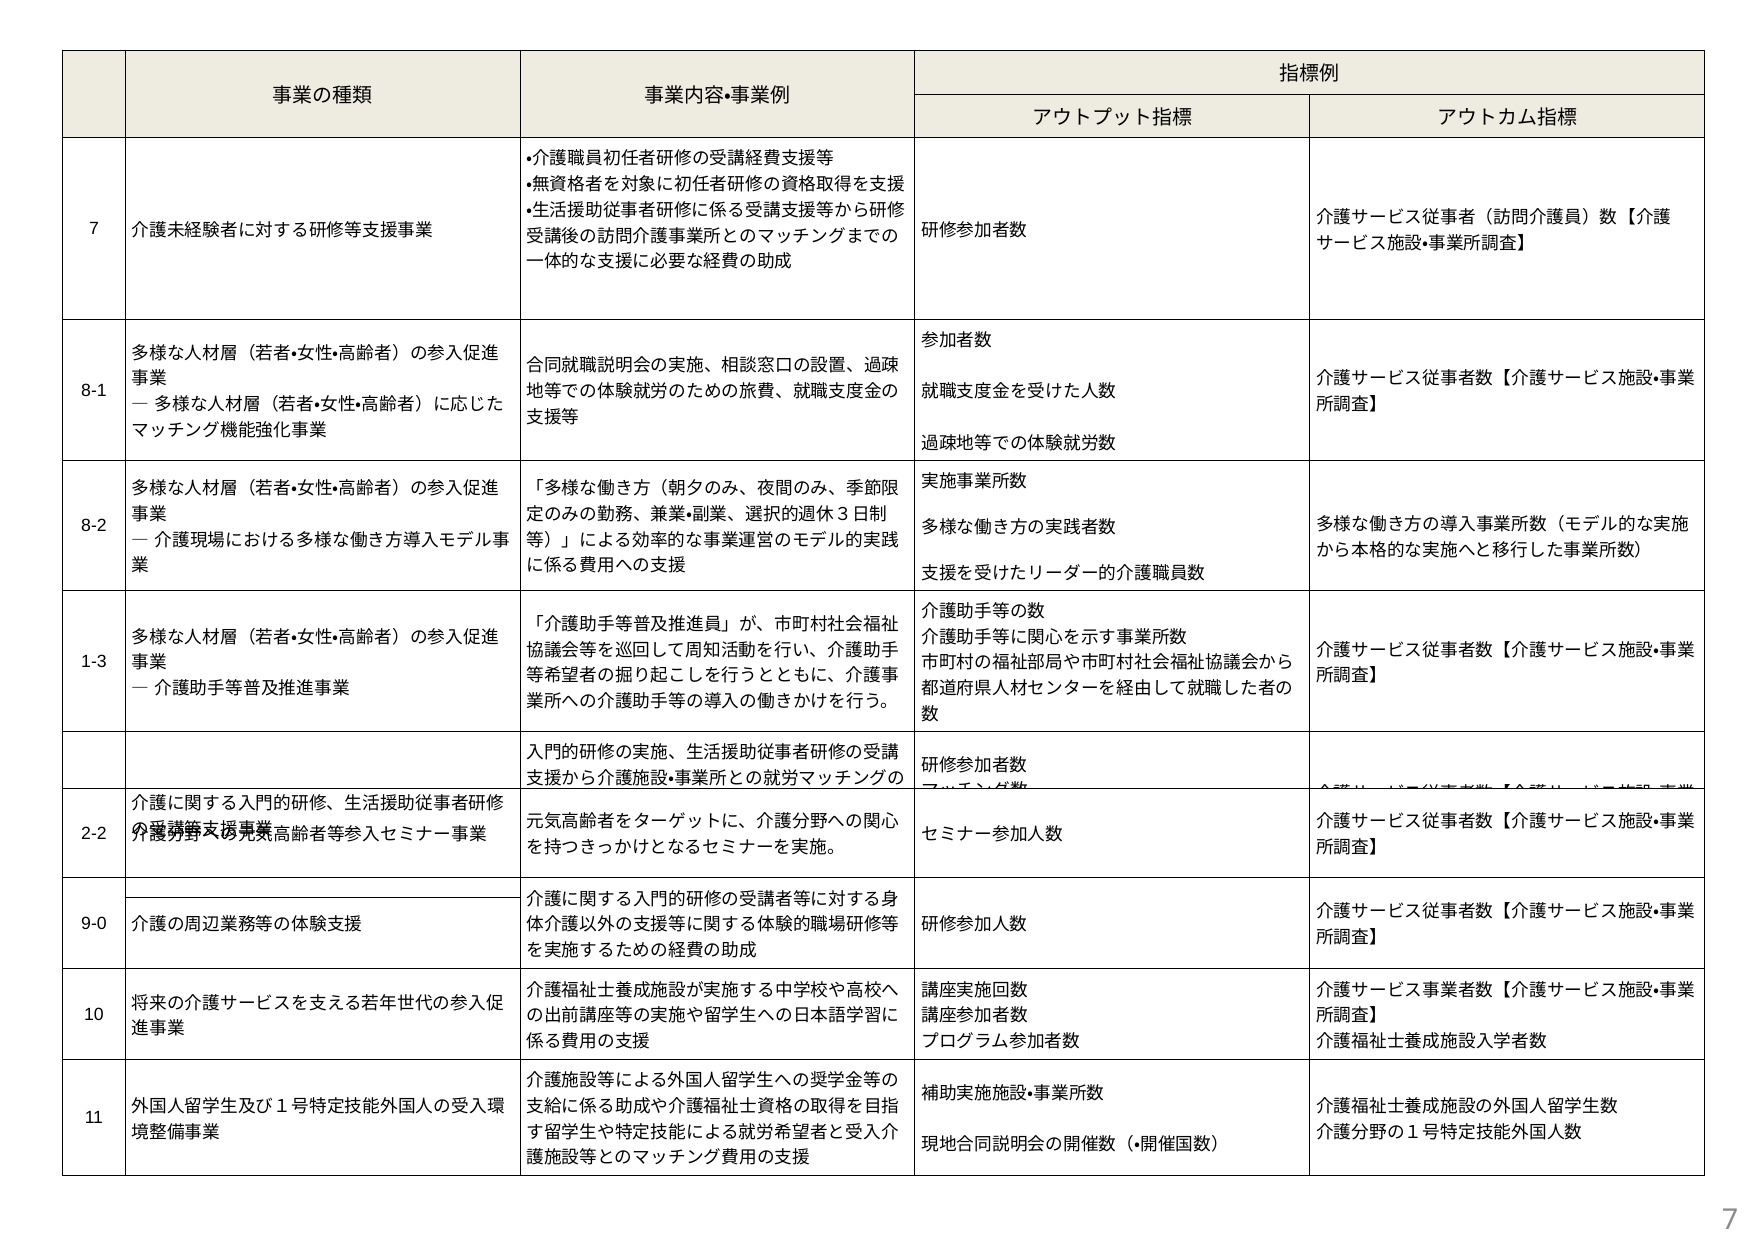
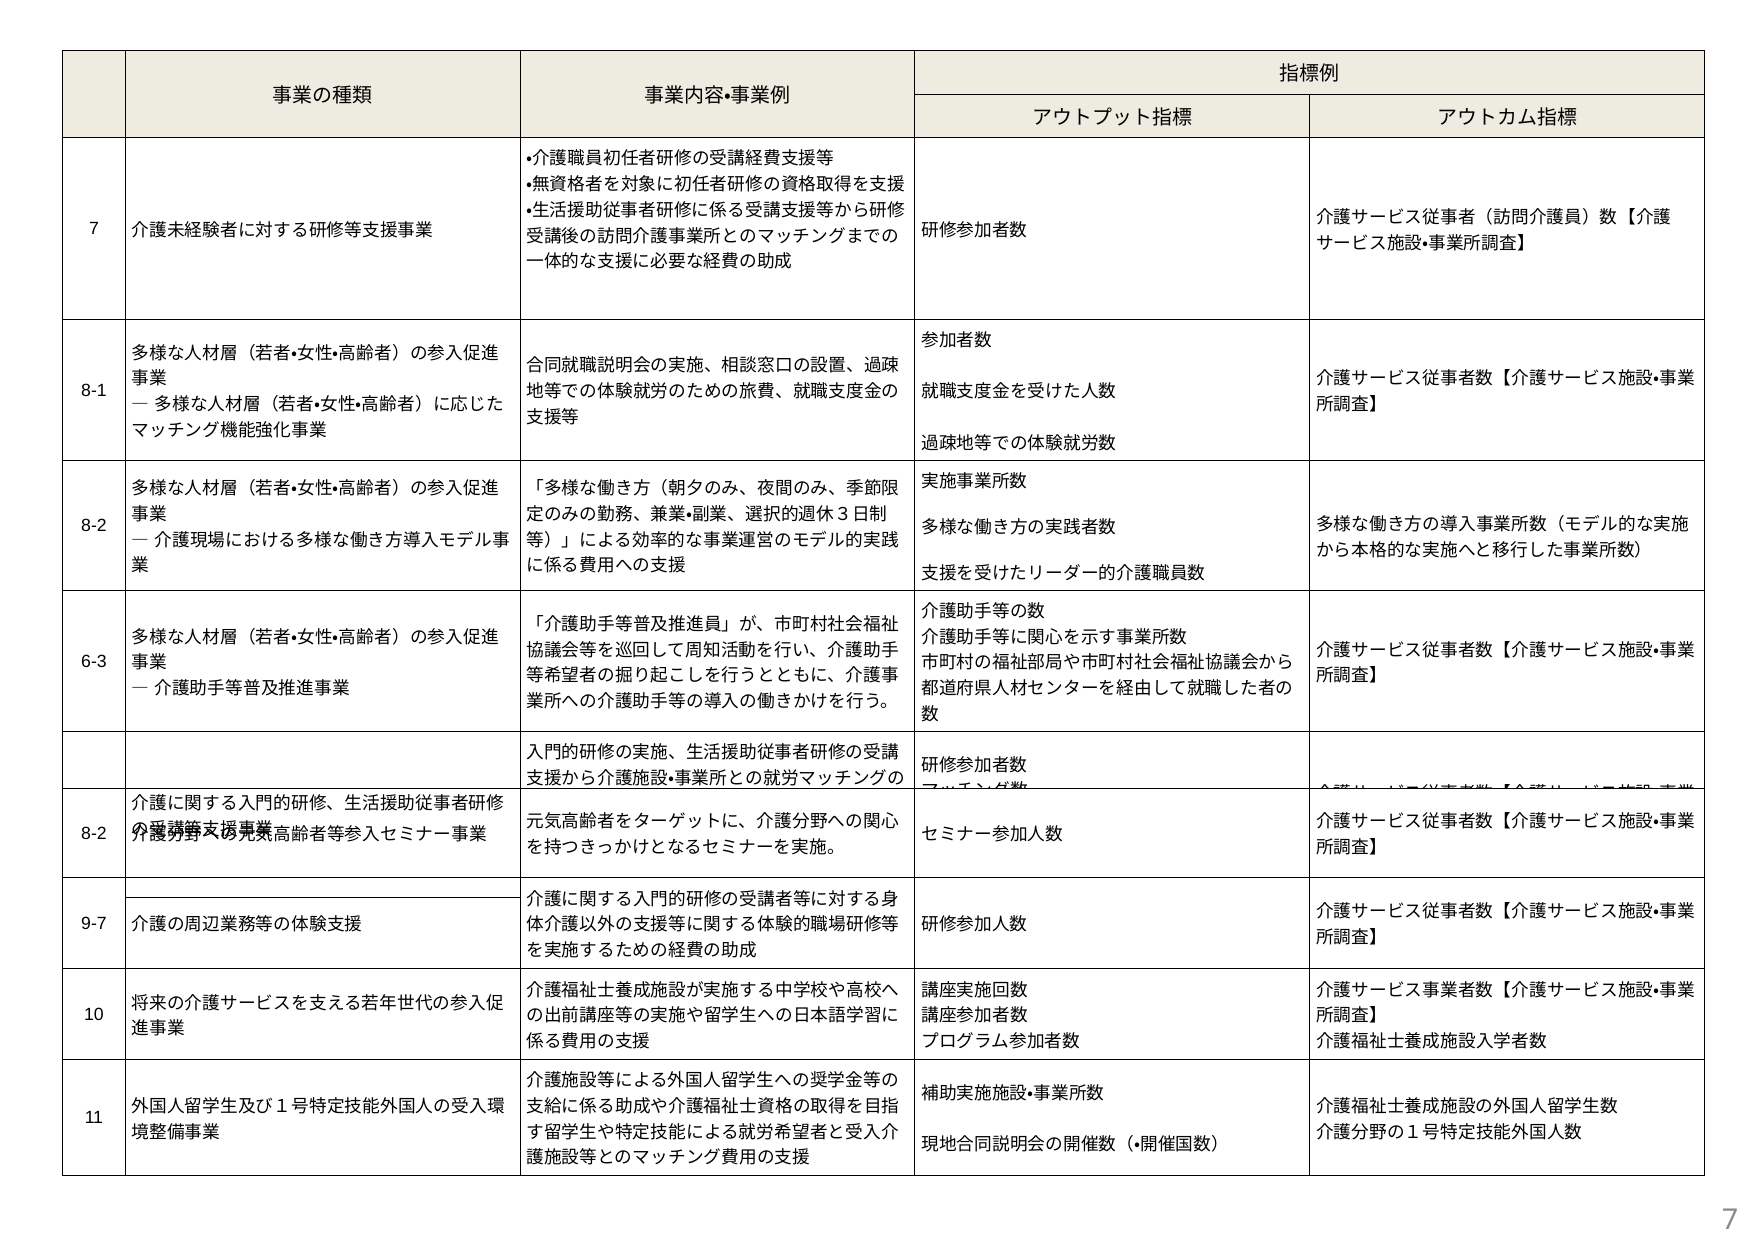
1-3: 1-3 -> 6-3 (94, 661)
2-2: 2-2 -> 8-2 (94, 833)
9-0: 9-0 -> 9-7 (94, 923)
